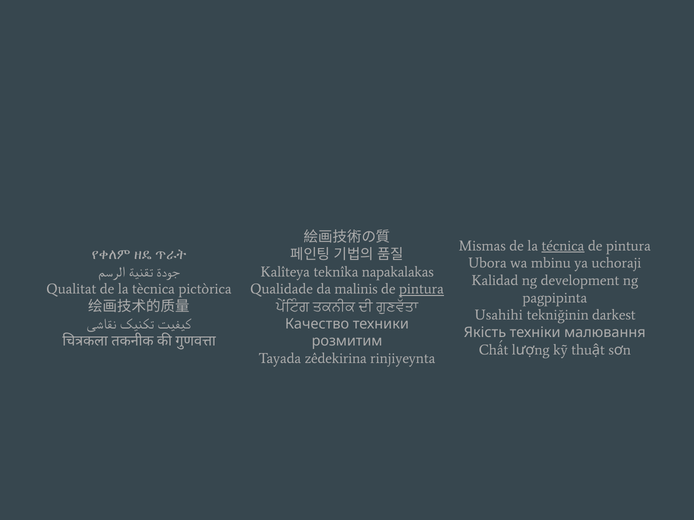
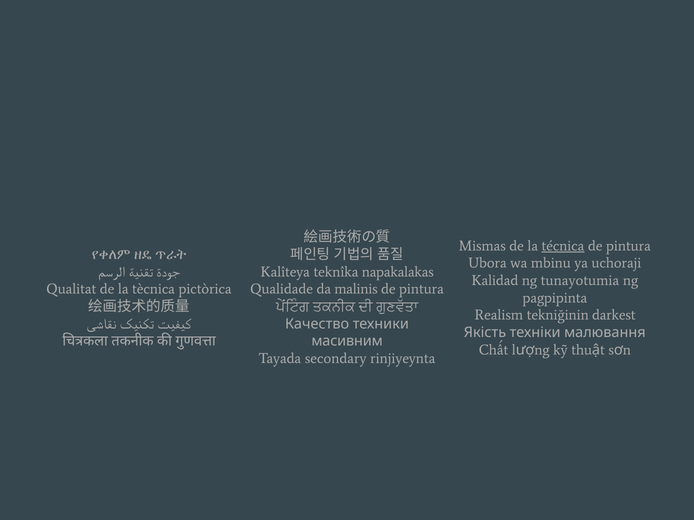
development: development -> tunayotumia (580, 281)
pintura underline: present -> none (421, 289)
Usahihi: Usahihi -> Realism (499, 315)
розмитим: розмитим -> масивним (347, 341)
zêdekirina: zêdekirina -> secondary (336, 359)
